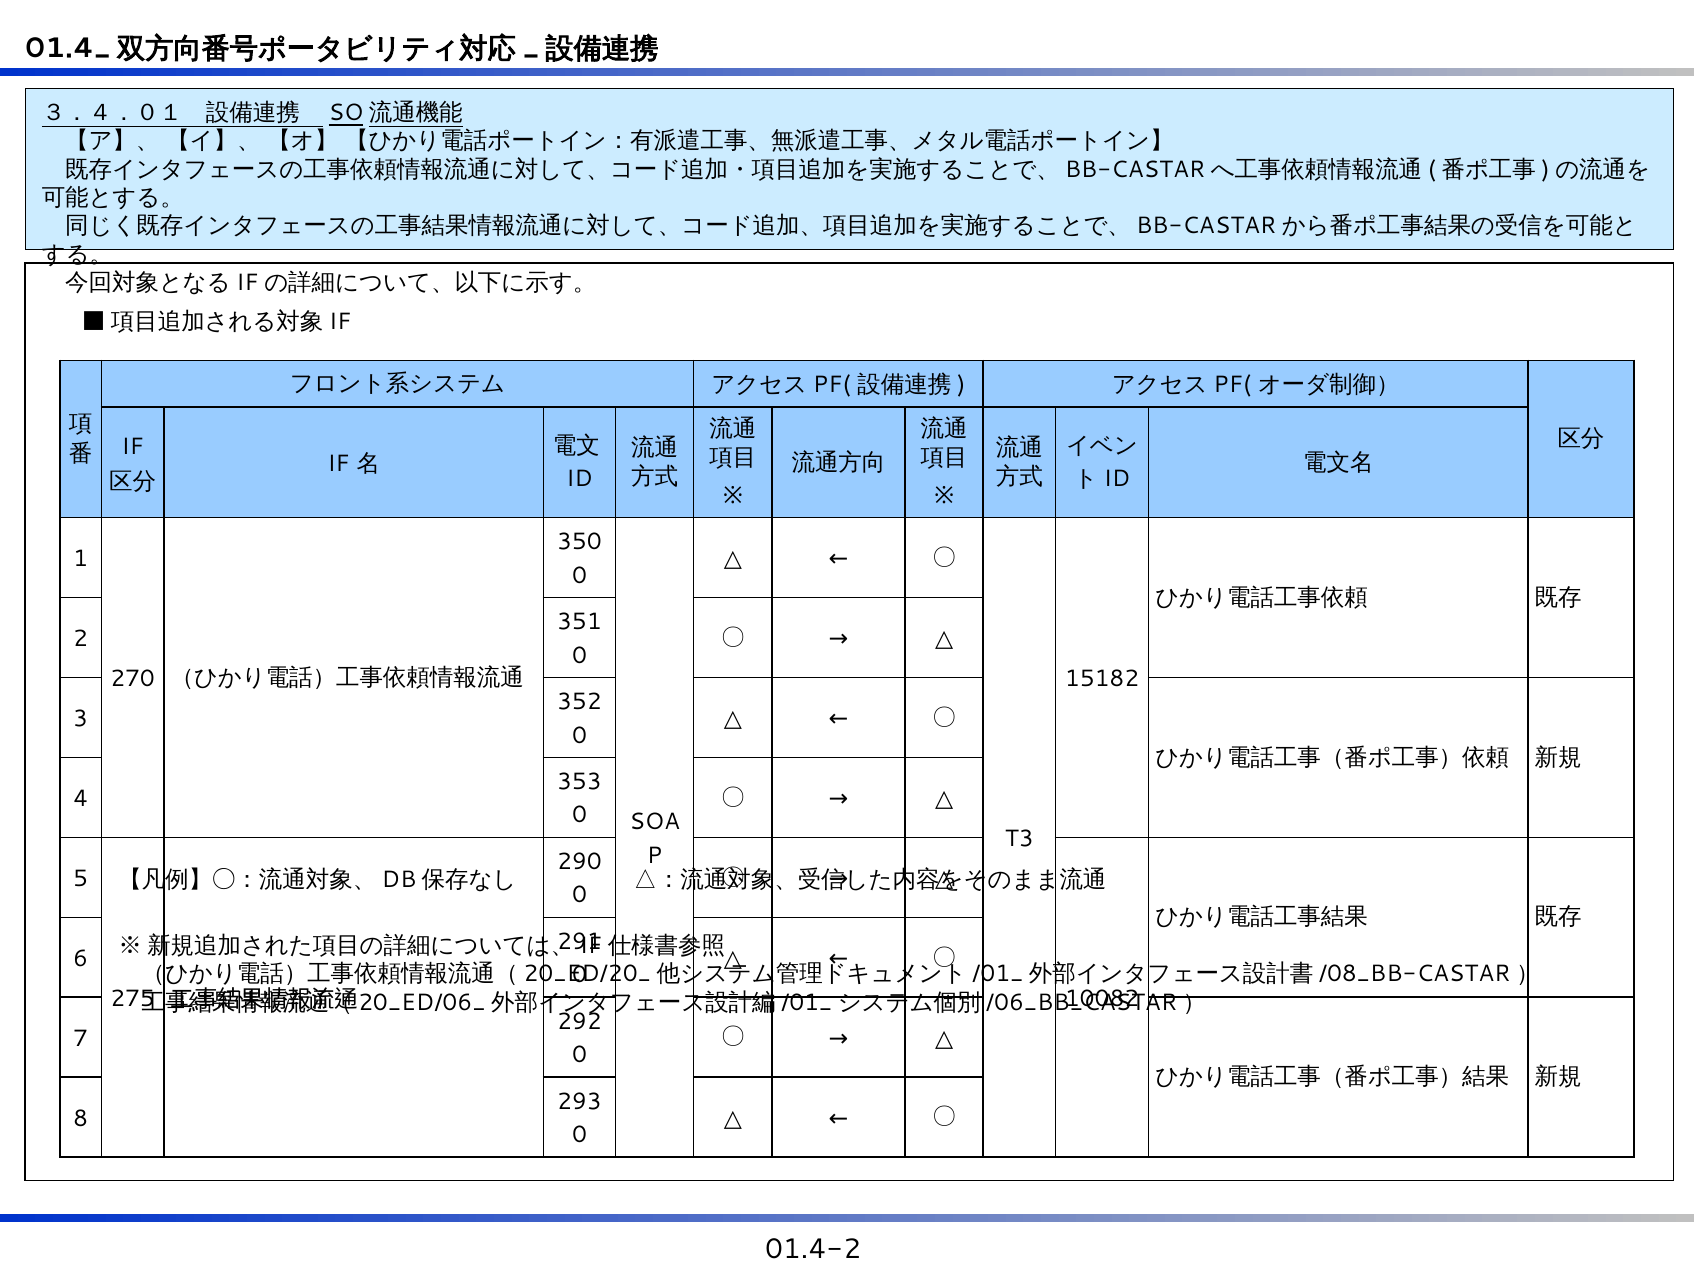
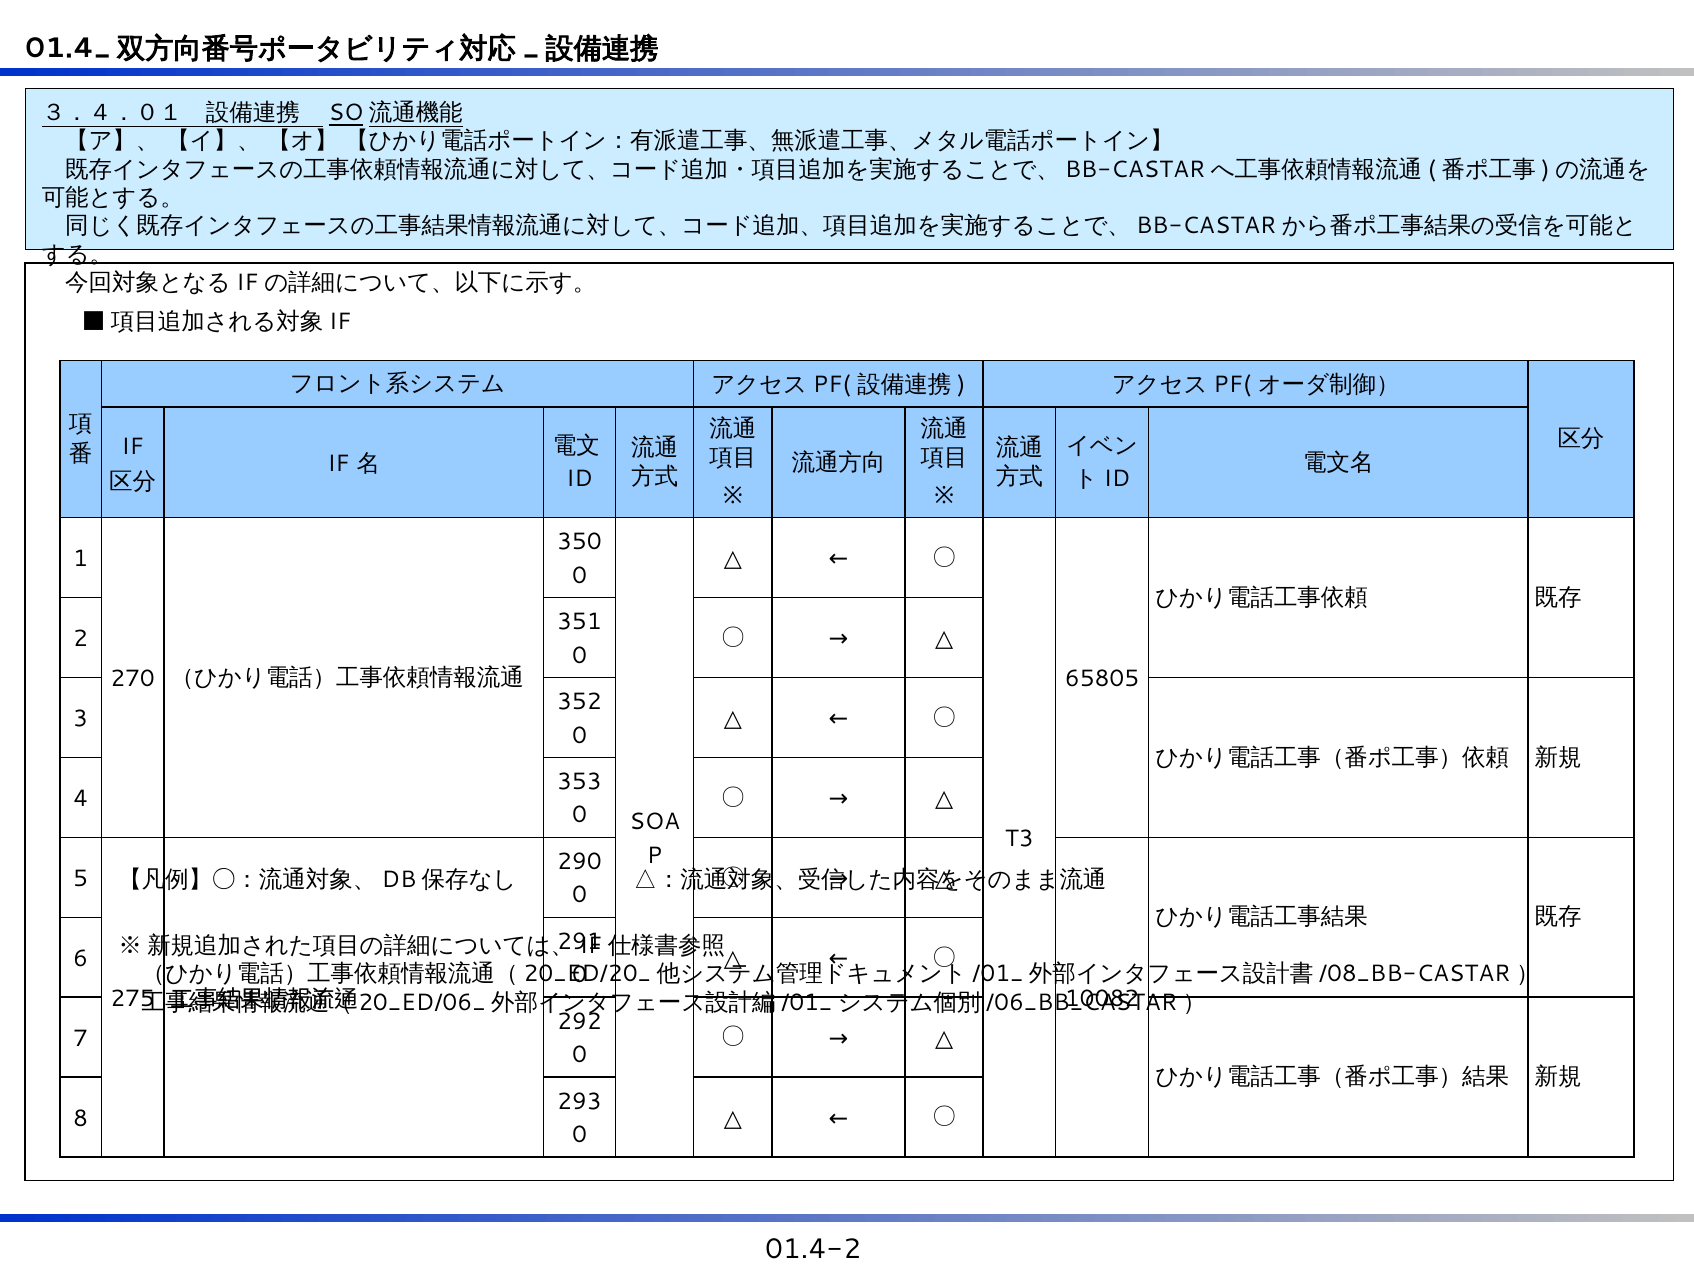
15182: 15182 -> 65805 (1102, 679)
